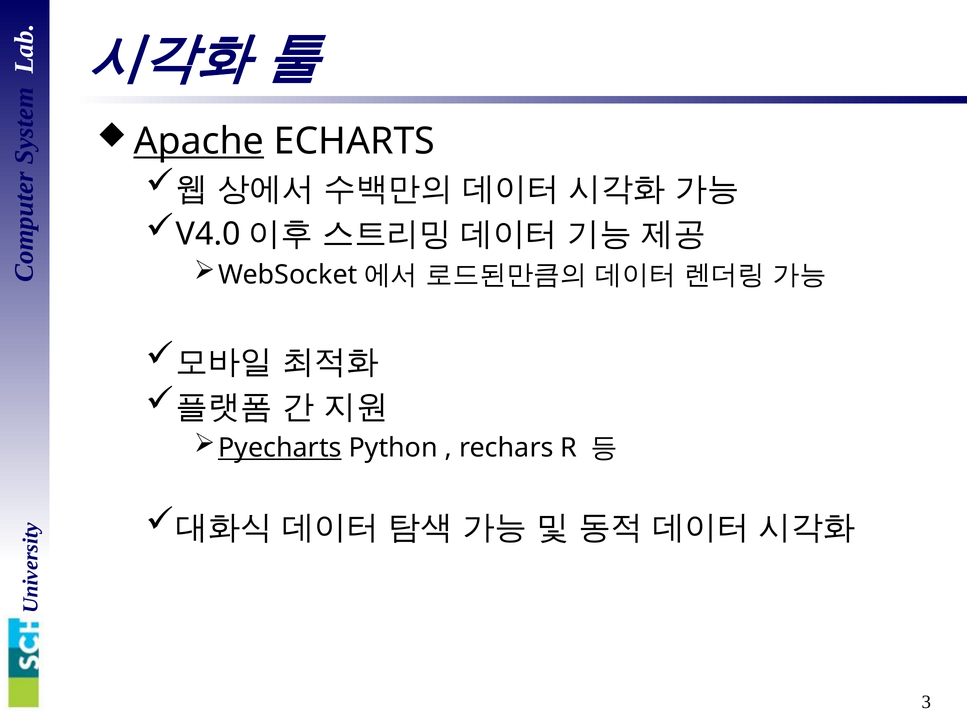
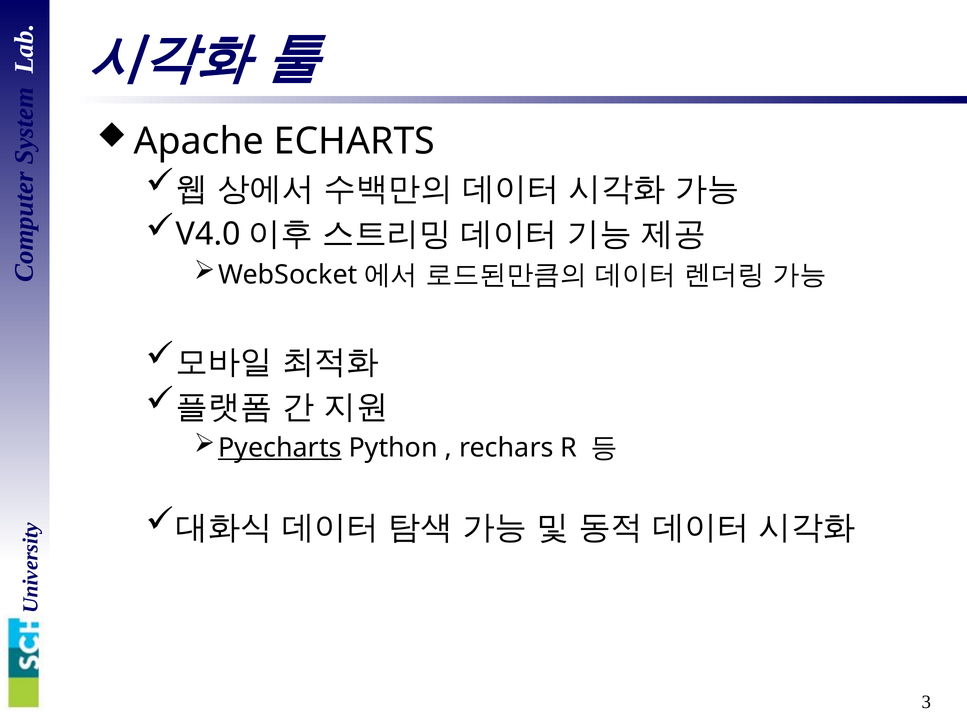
Apache underline: present -> none (199, 141)
